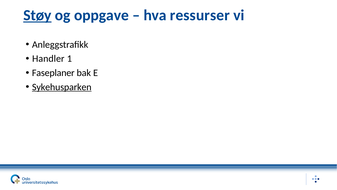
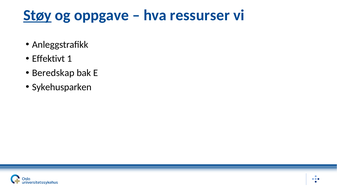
Handler: Handler -> Effektivt (48, 59)
Faseplaner: Faseplaner -> Beredskap (53, 73)
Sykehusparken underline: present -> none (62, 87)
